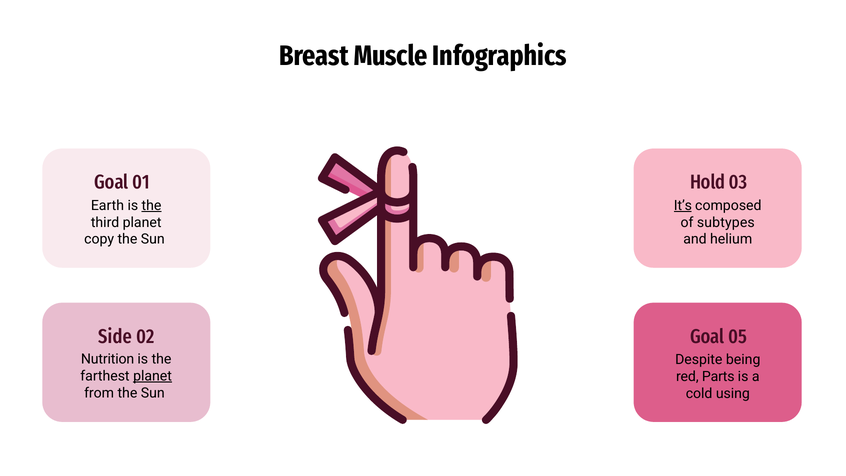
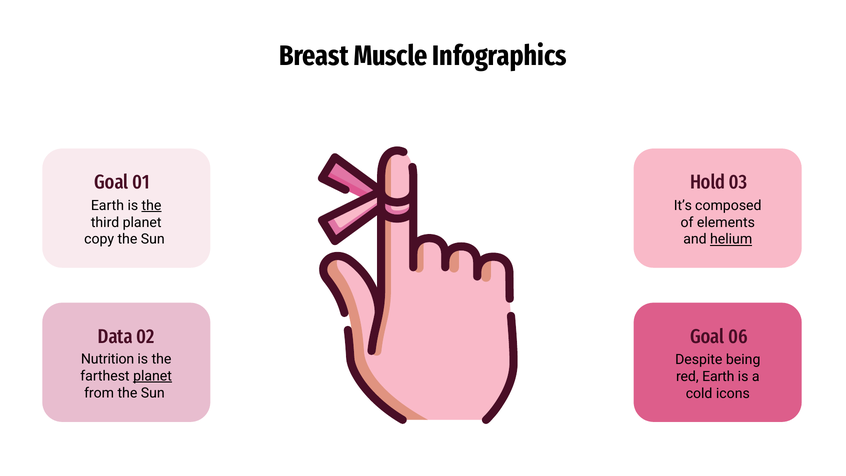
It’s underline: present -> none (683, 205)
subtypes: subtypes -> elements (726, 222)
helium underline: none -> present (731, 239)
Side: Side -> Data (115, 336)
05: 05 -> 06 (738, 336)
red Parts: Parts -> Earth (718, 376)
using: using -> icons (733, 393)
